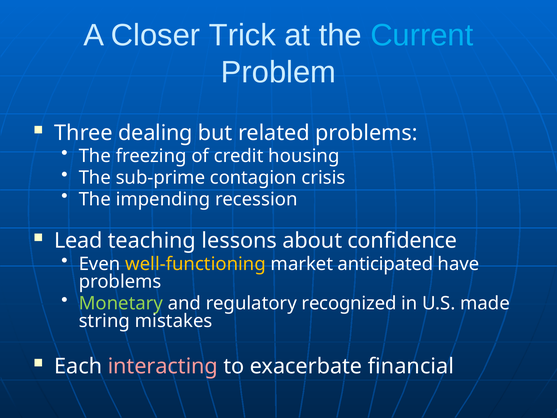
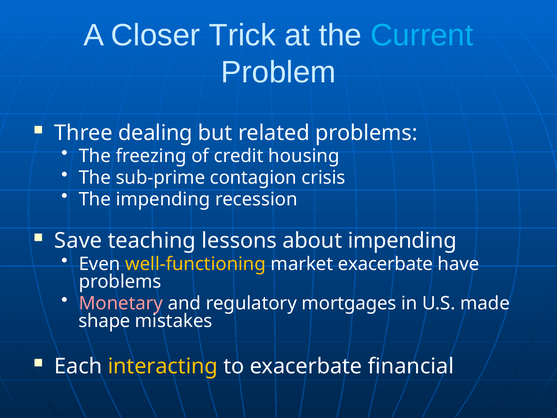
Lead: Lead -> Save (78, 241)
about confidence: confidence -> impending (402, 241)
market anticipated: anticipated -> exacerbate (385, 264)
Monetary colour: light green -> pink (121, 303)
recognized: recognized -> mortgages (349, 303)
string: string -> shape (104, 321)
interacting colour: pink -> yellow (163, 366)
